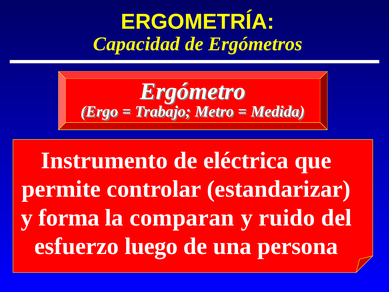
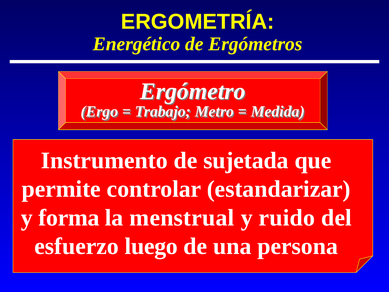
Capacidad: Capacidad -> Energético (137, 44)
eléctrica: eléctrica -> sujetada (246, 160)
comparan: comparan -> menstrual (182, 217)
